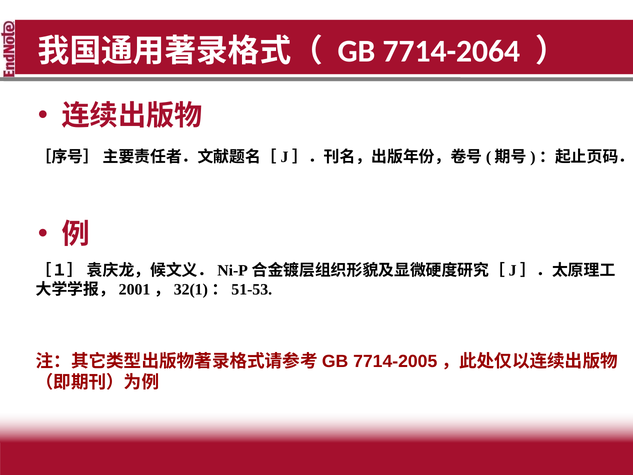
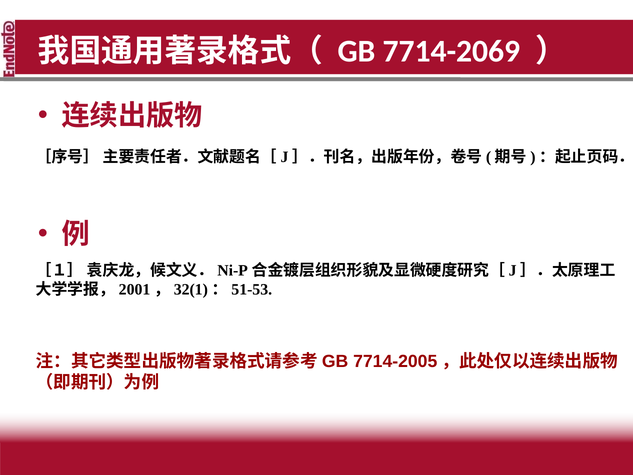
7714-2064: 7714-2064 -> 7714-2069 (452, 51)
